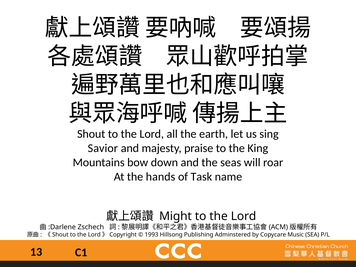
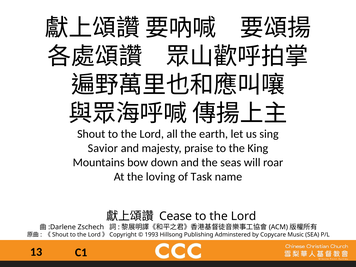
hands: hands -> loving (161, 177)
Might: Might -> Cease (176, 216)
